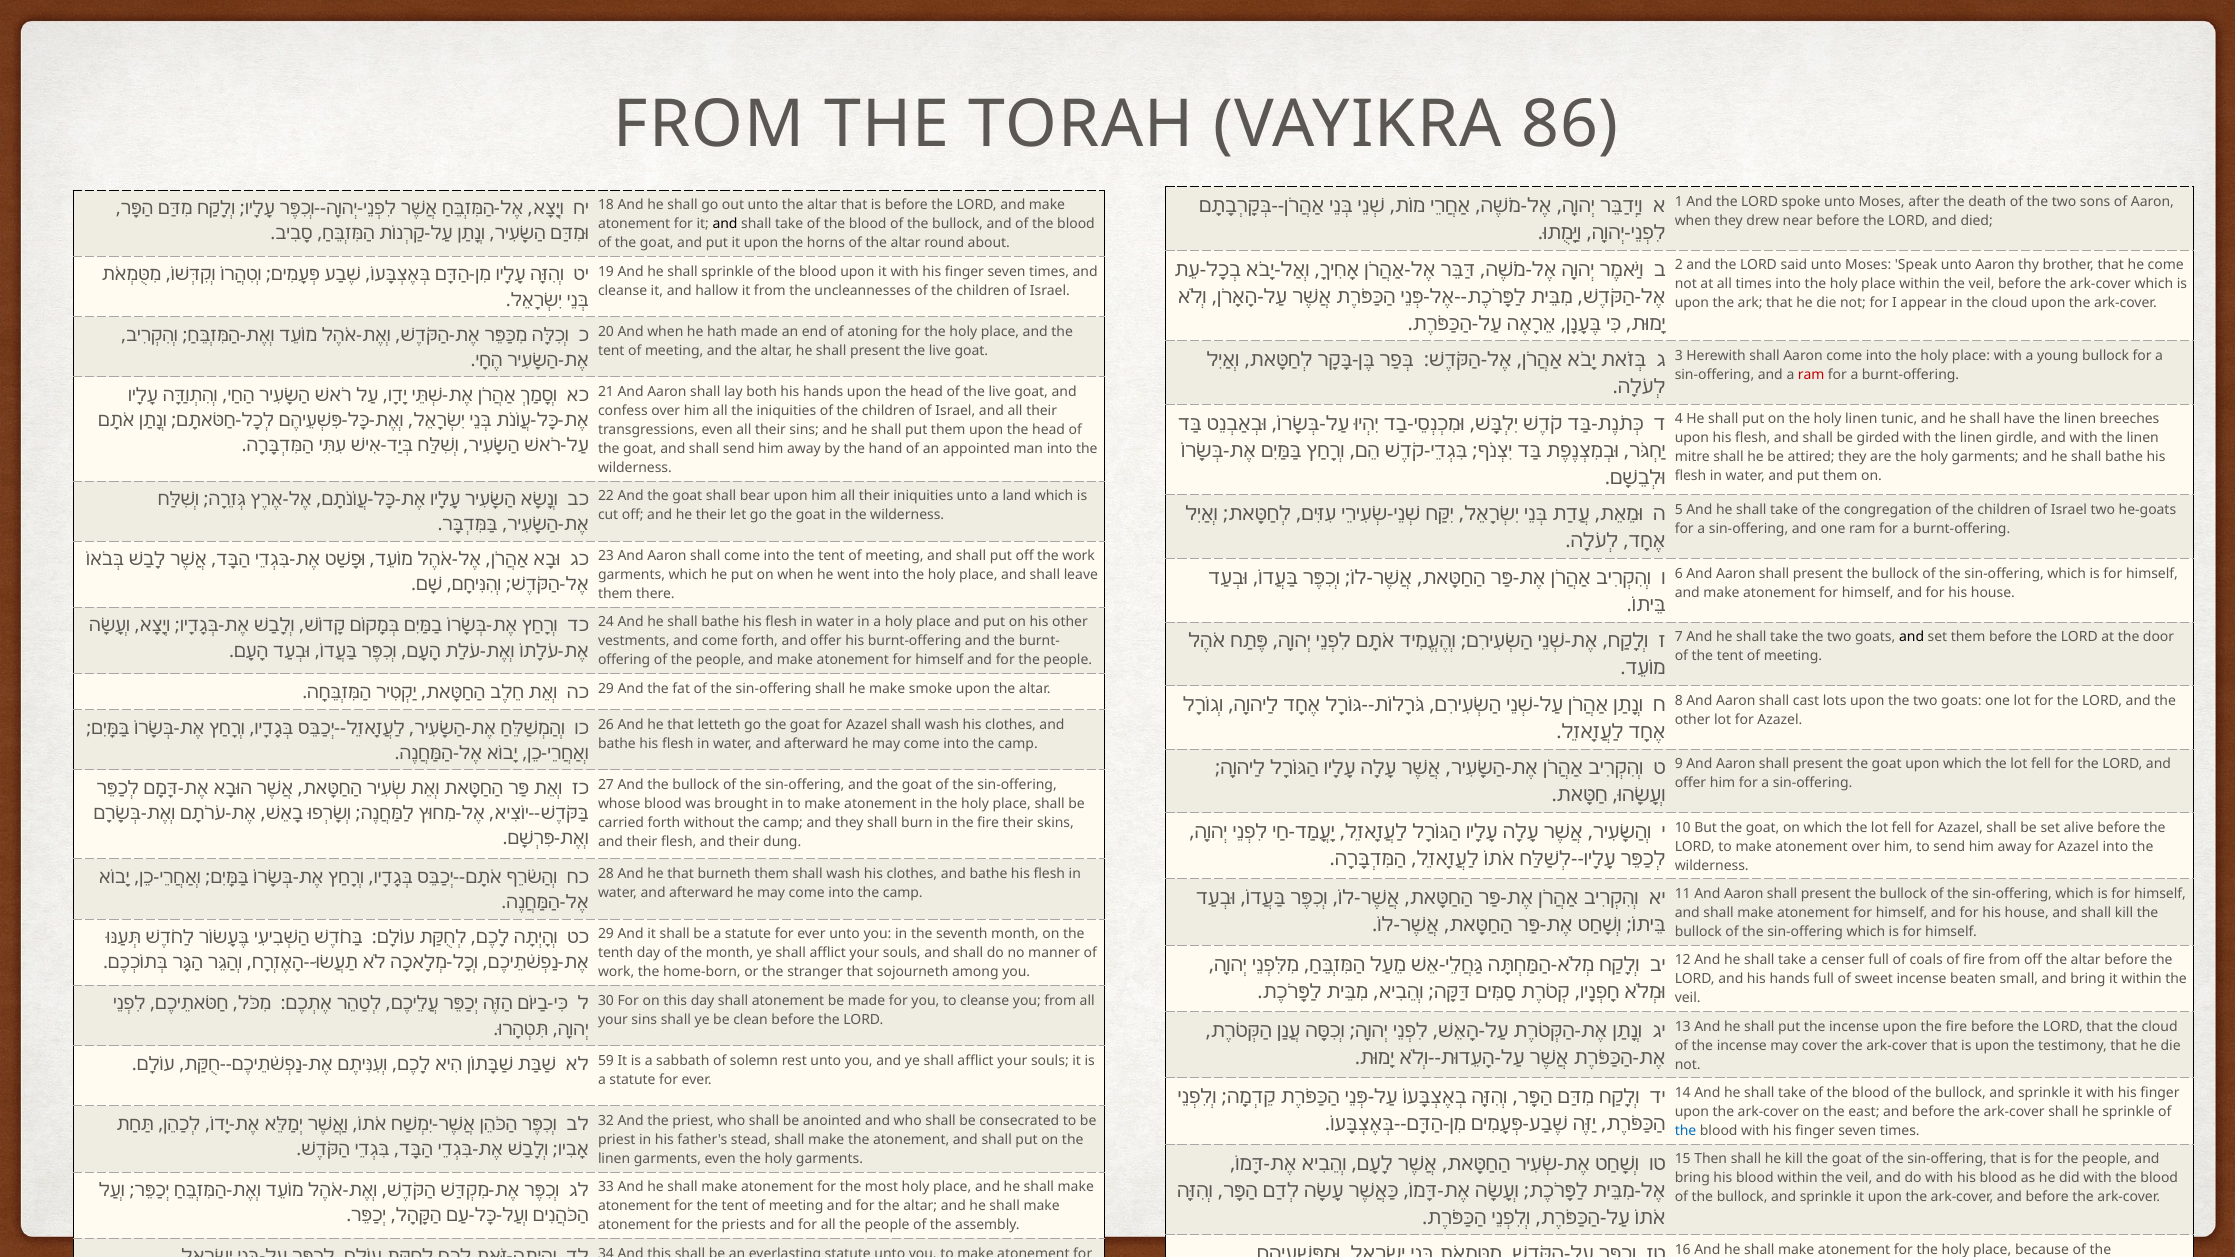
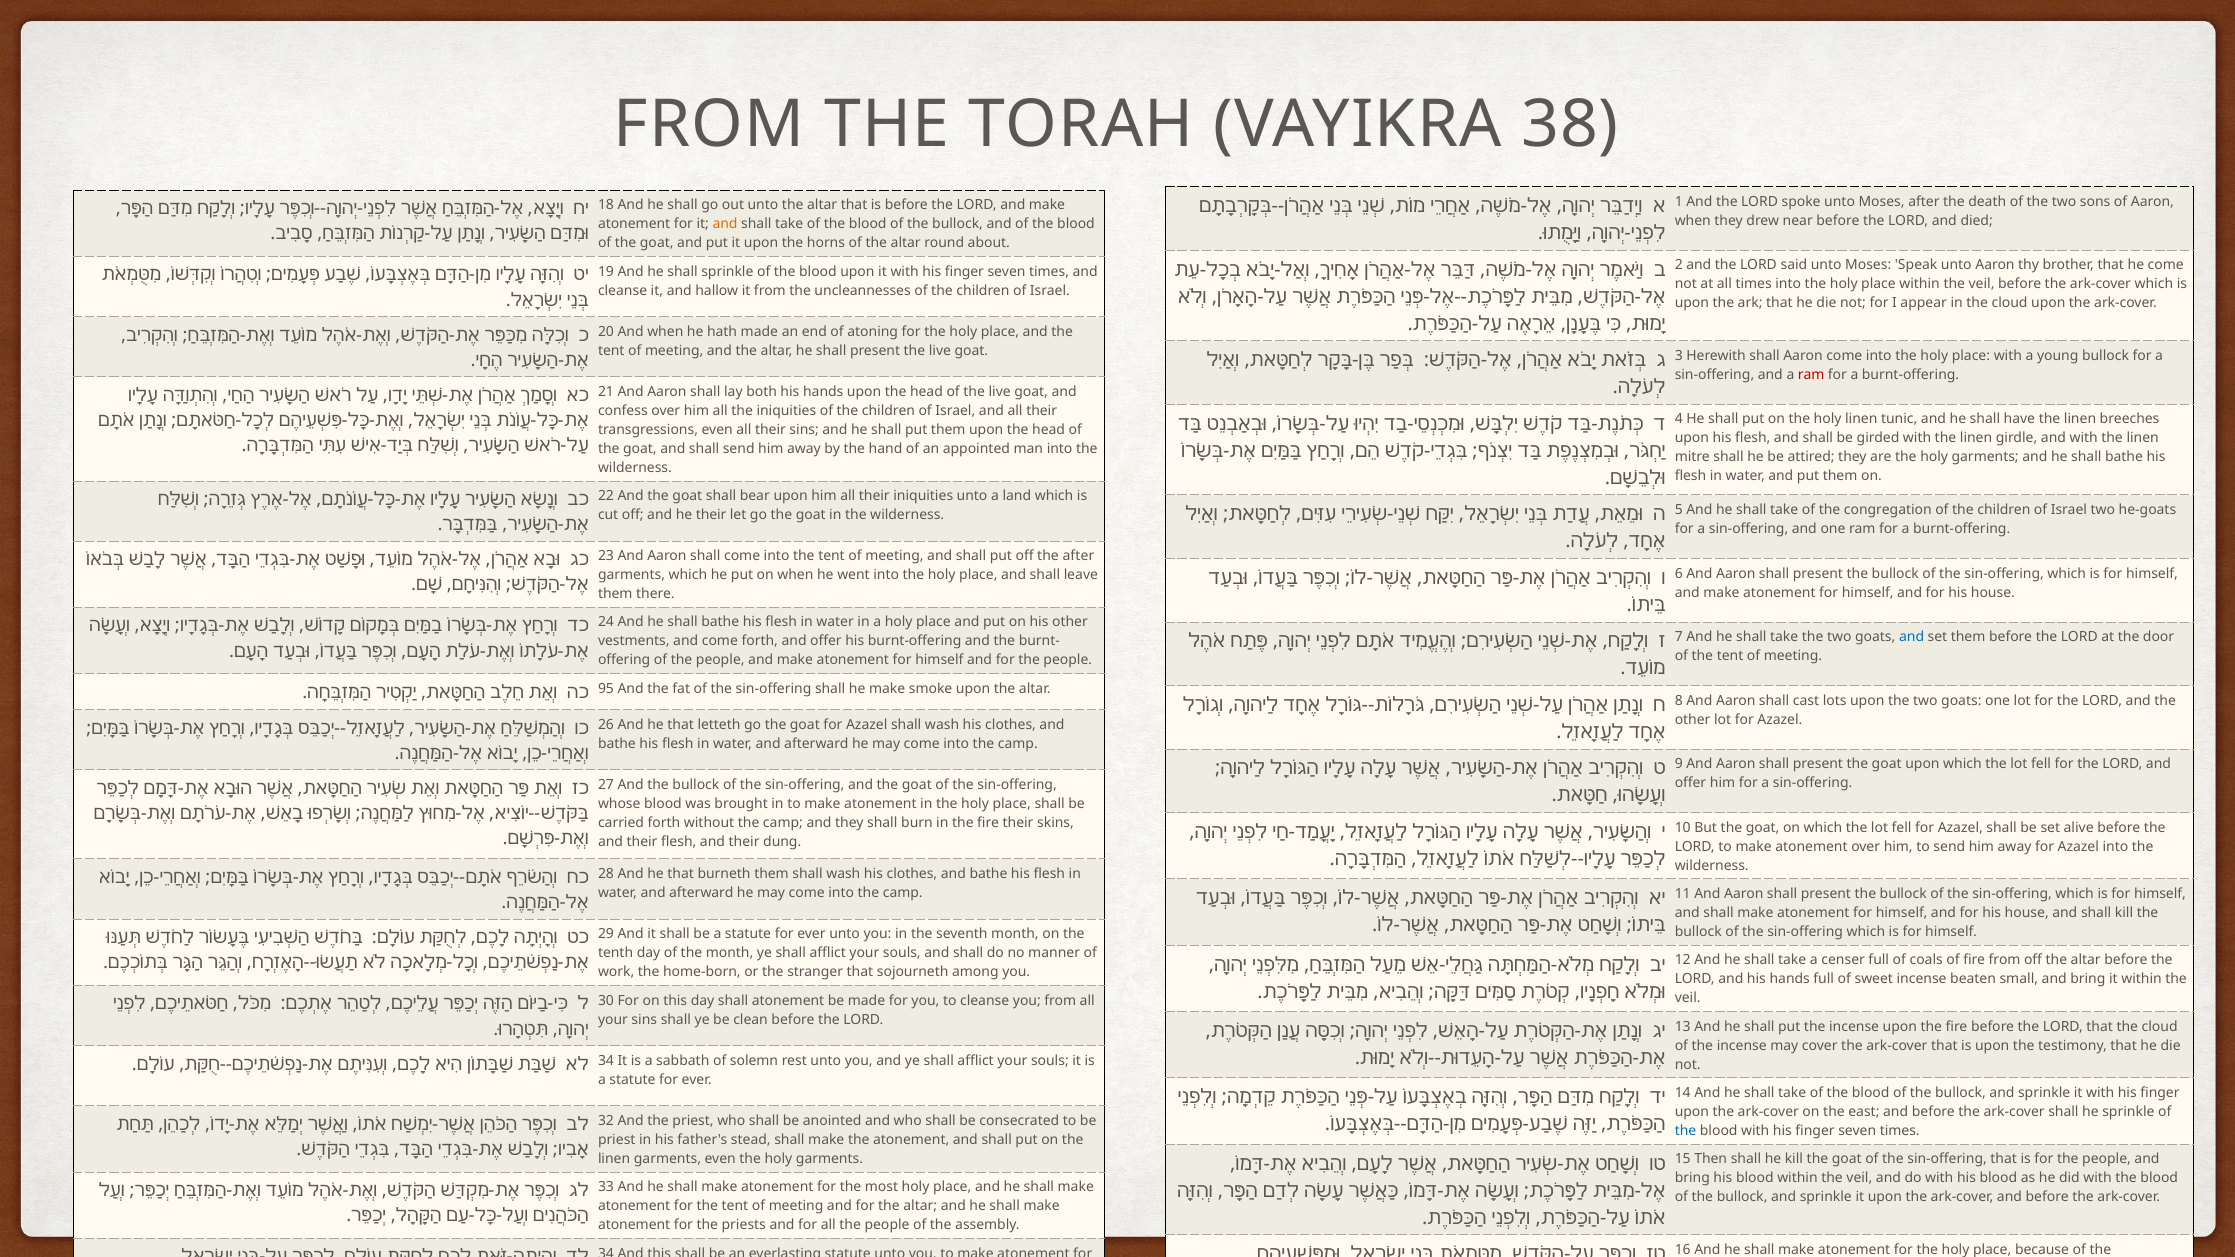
86: 86 -> 38 (1570, 125)
and colour: black -> orange (725, 224)
the work: work -> after (1078, 556)
and colour: black -> blue (1912, 637)
29: 29 -> 95 (606, 689)
59: 59 -> 34 (606, 1061)
